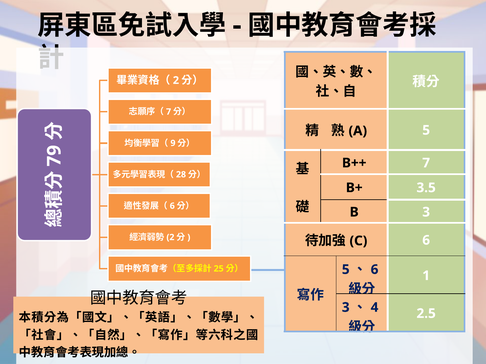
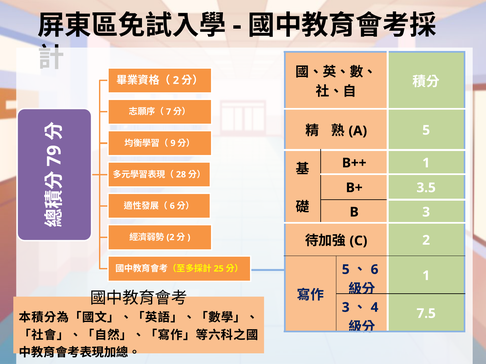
B++ 7: 7 -> 1 (426, 163)
6: 6 -> 2 (426, 241)
2.5: 2.5 -> 7.5 (426, 314)
